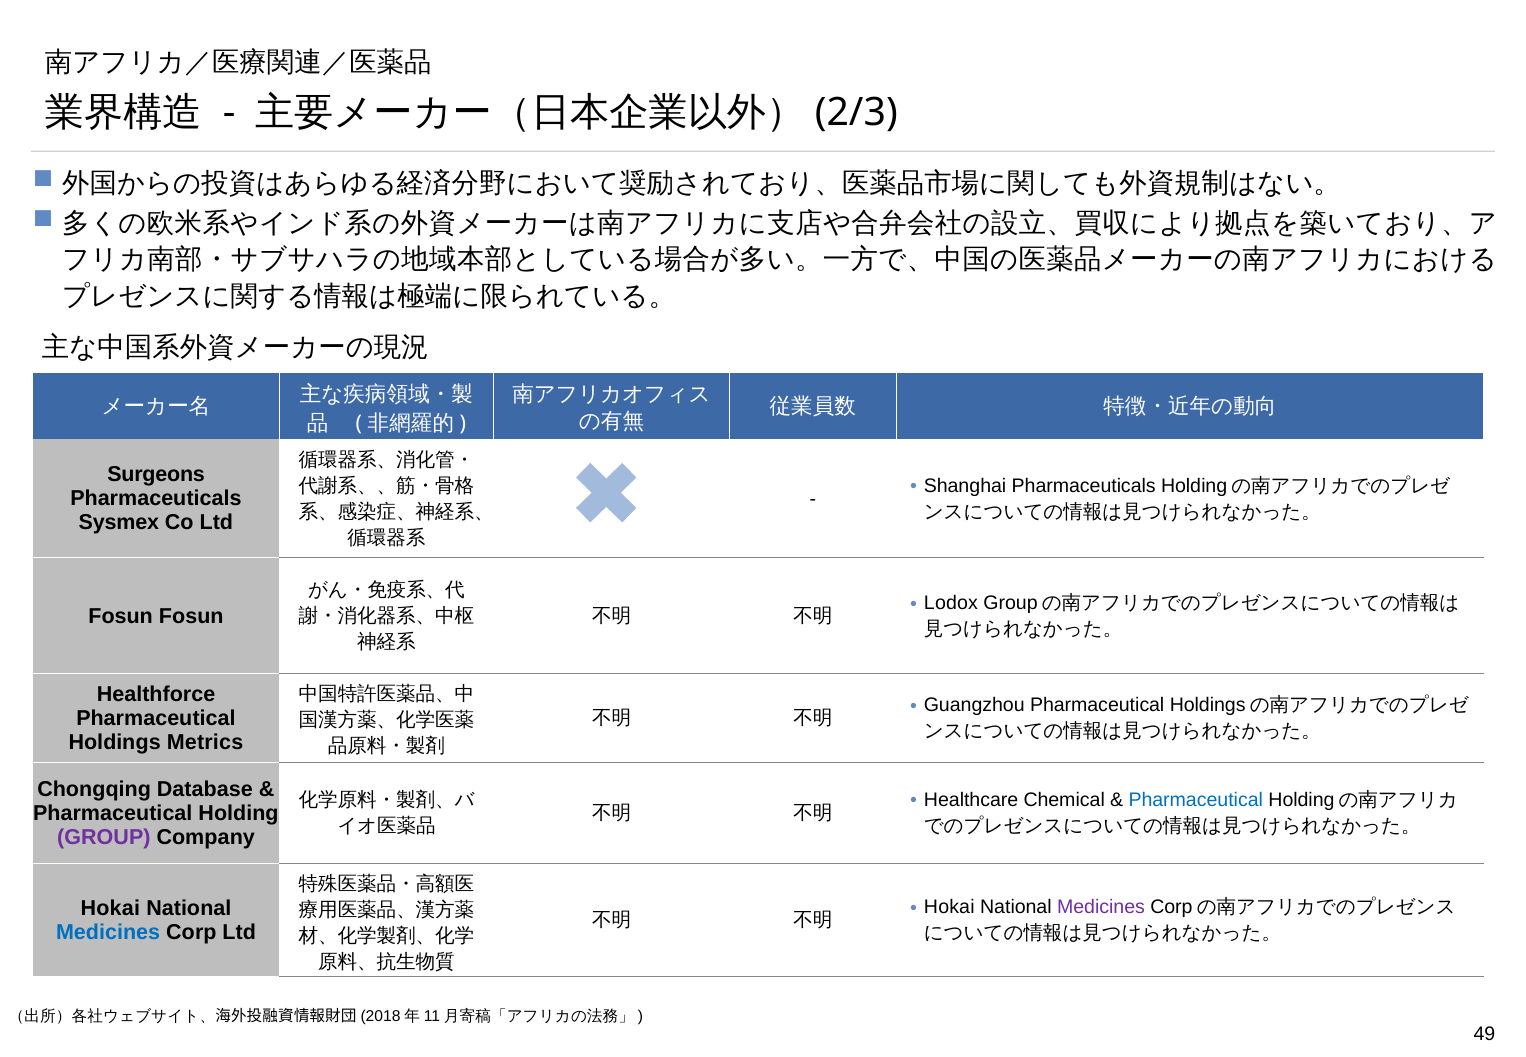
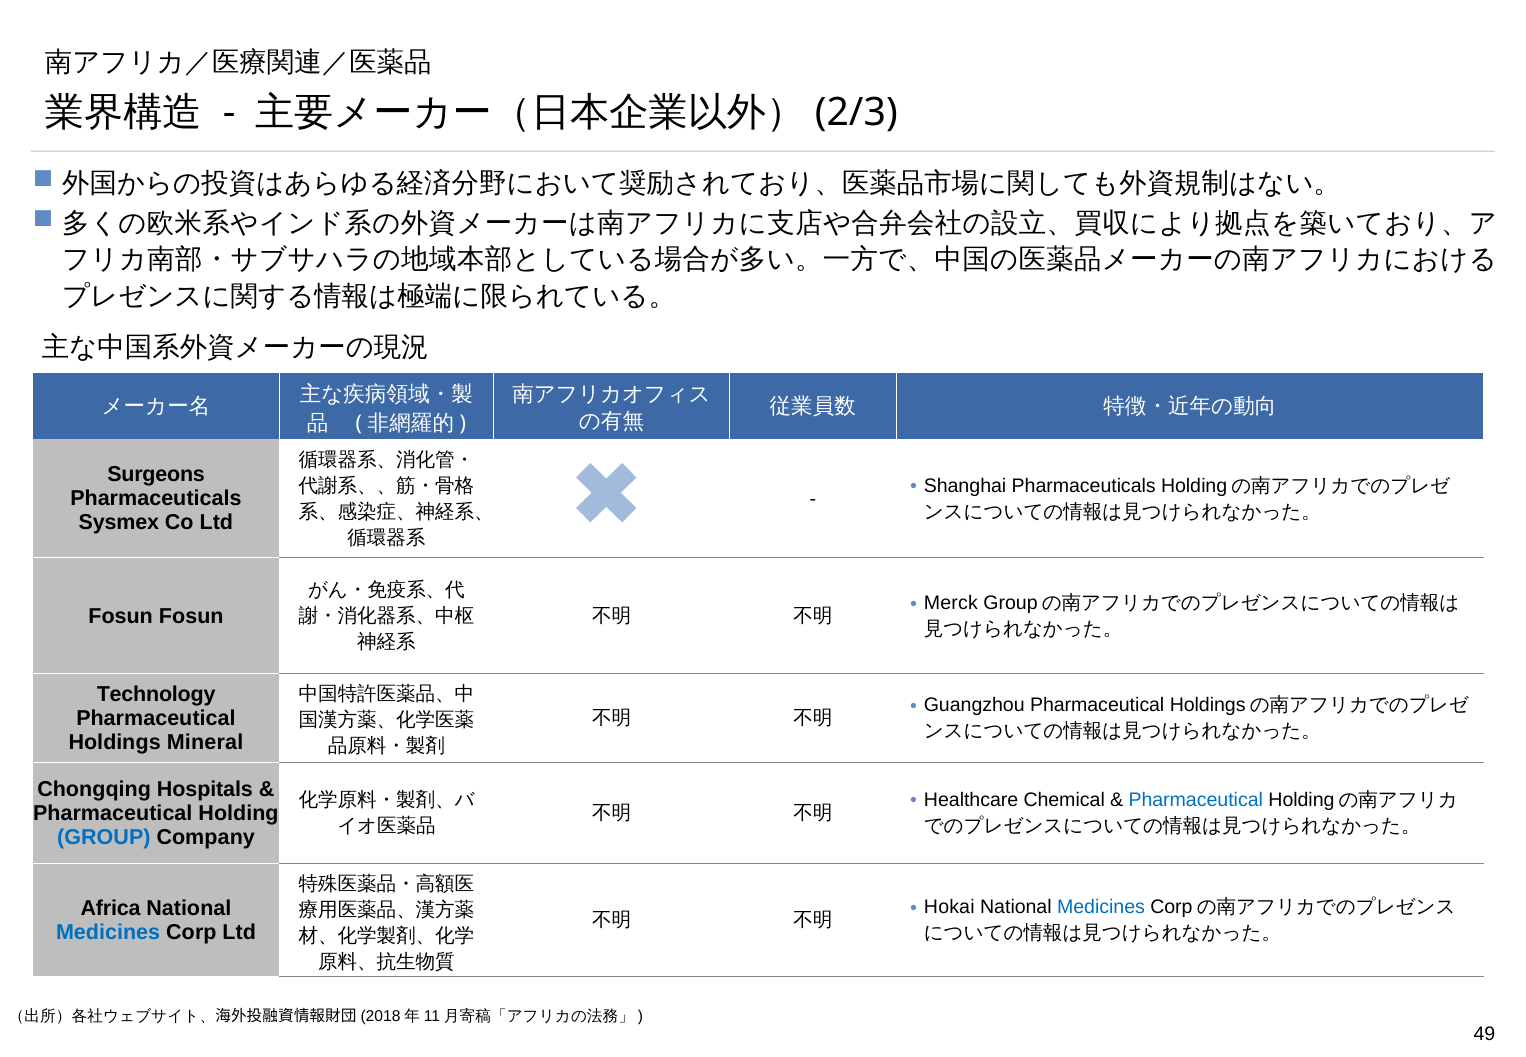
Lodox: Lodox -> Merck (951, 603)
Healthforce: Healthforce -> Technology (156, 694)
Metrics: Metrics -> Mineral (205, 742)
Database: Database -> Hospitals (205, 789)
GROUP colour: purple -> blue (104, 837)
Hokai: Hokai -> Africa (111, 908)
Medicines colour: purple -> blue (1101, 907)
